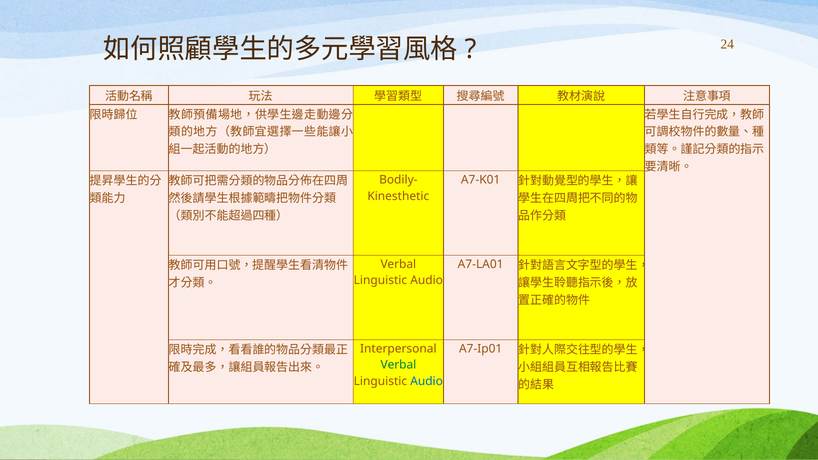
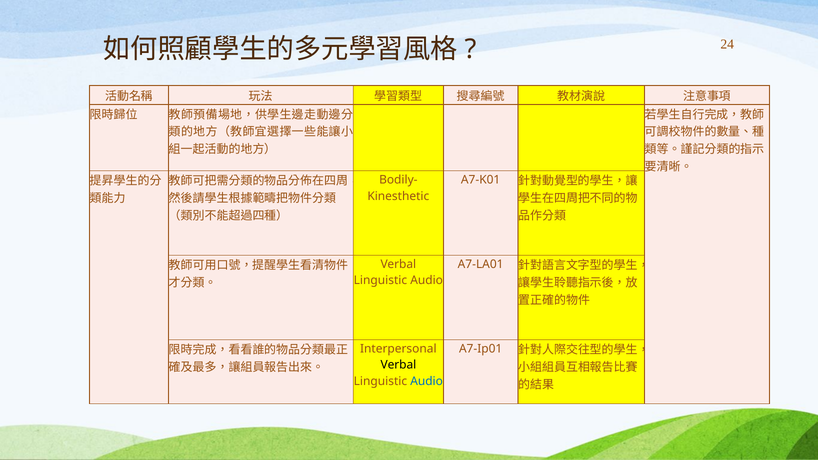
Verbal colour: green -> black (398, 365)
